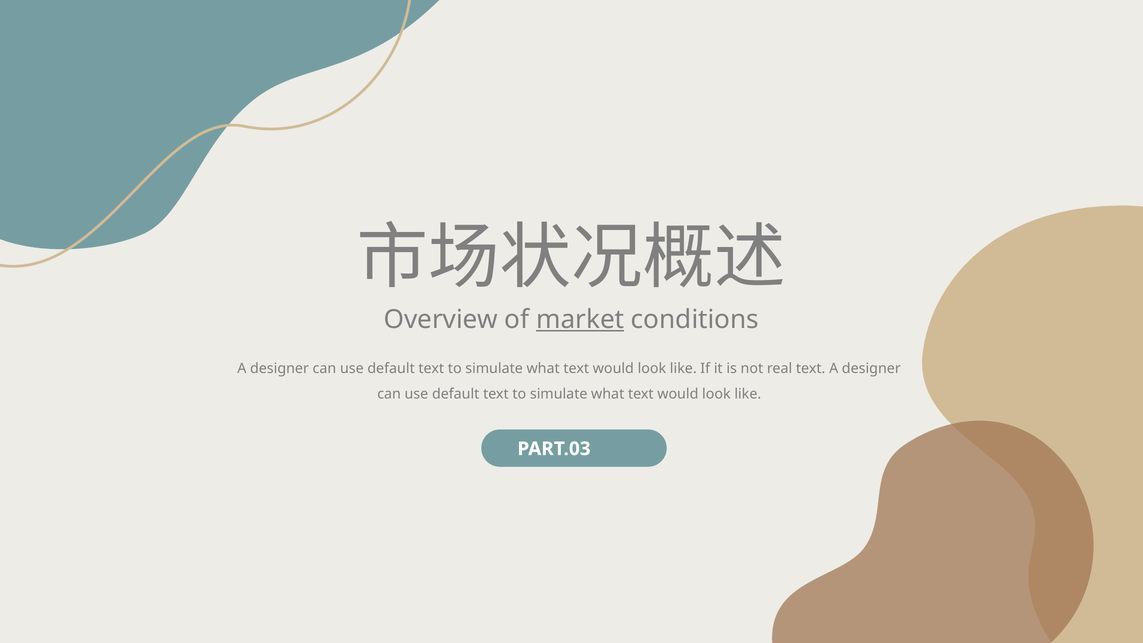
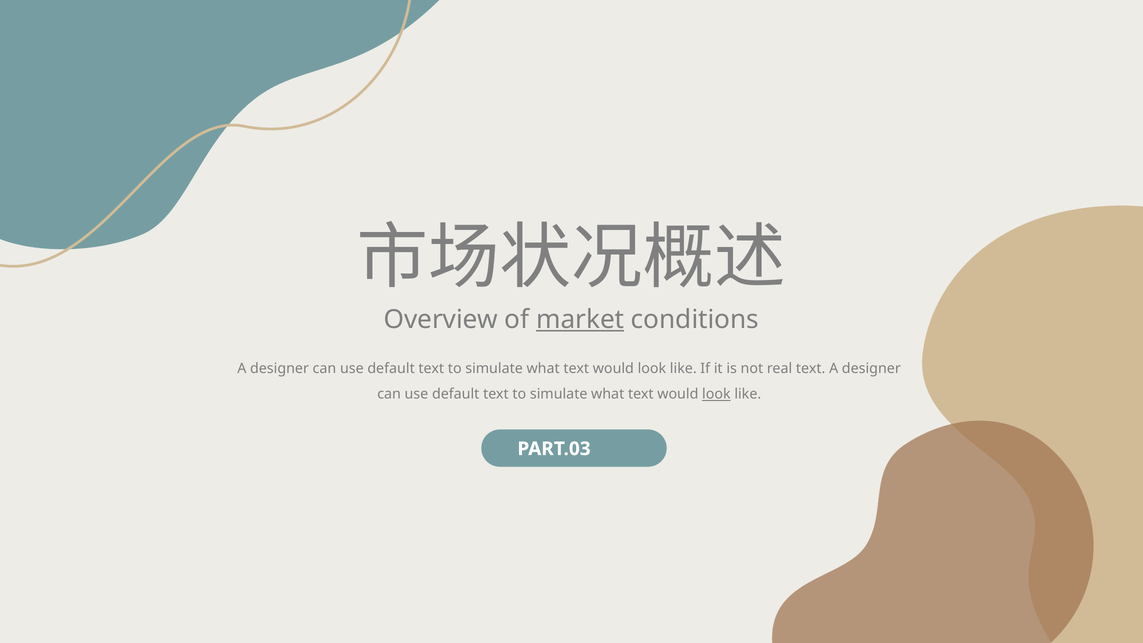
look underline: none -> present (716, 394)
